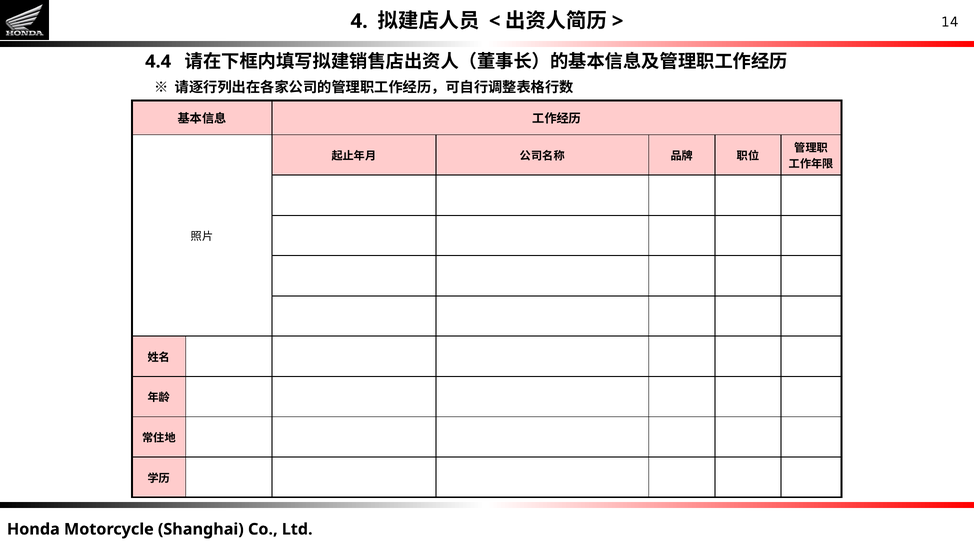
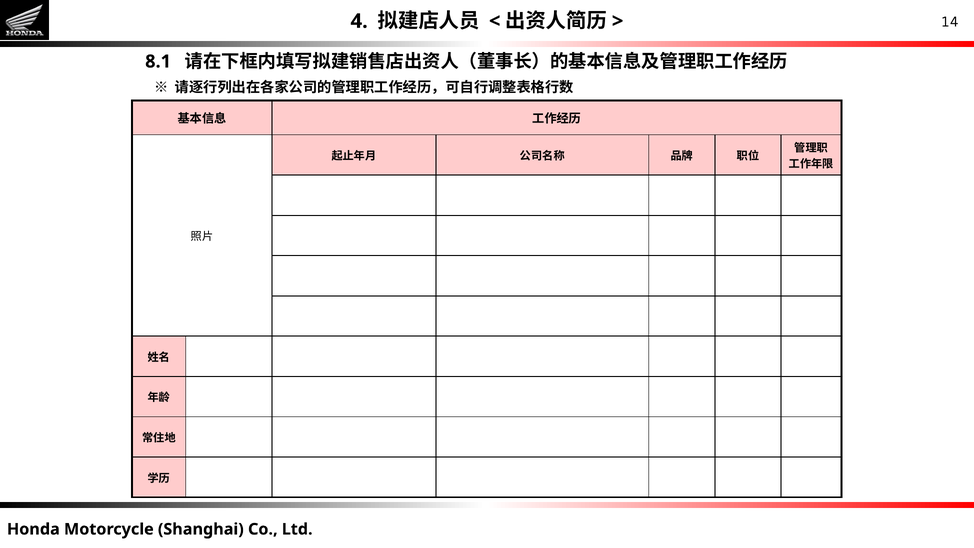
4.4: 4.4 -> 8.1 (158, 62)
